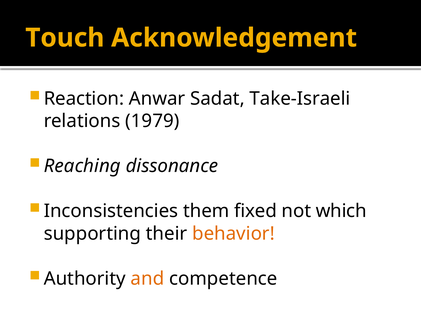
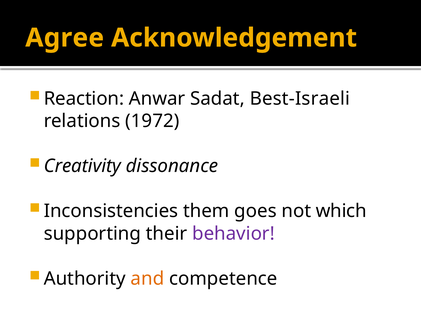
Touch: Touch -> Agree (65, 38)
Take-Israeli: Take-Israeli -> Best-Israeli (300, 98)
1979: 1979 -> 1972 (152, 121)
Reaching: Reaching -> Creativity (82, 166)
fixed: fixed -> goes (256, 211)
behavior colour: orange -> purple (233, 233)
